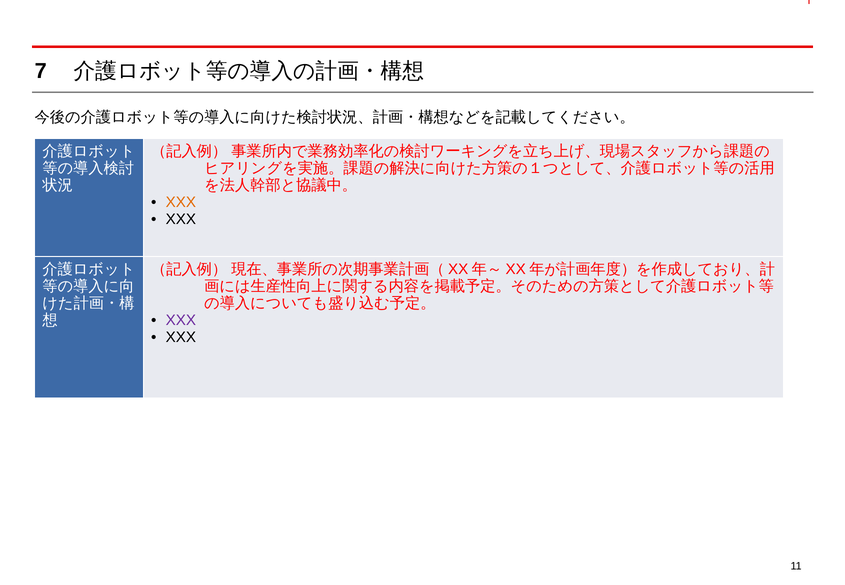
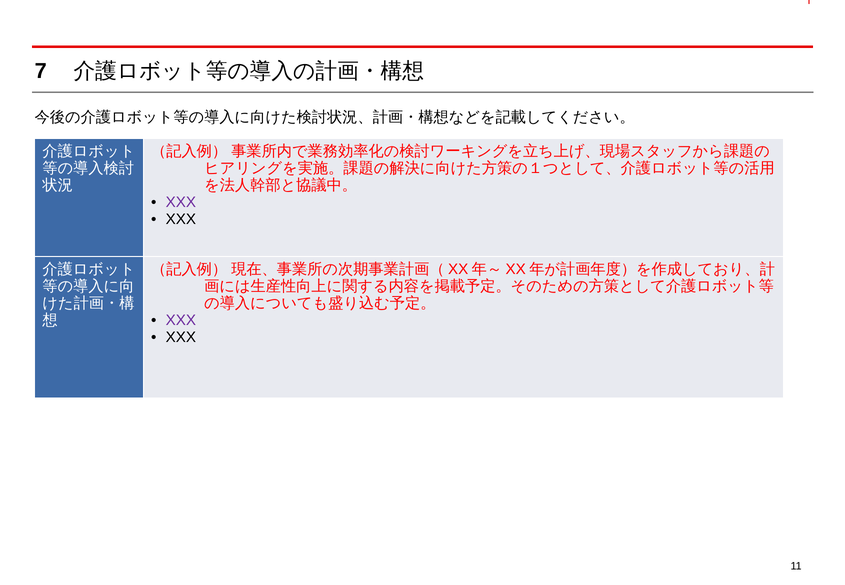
XXX colour: orange -> purple (181, 202)
